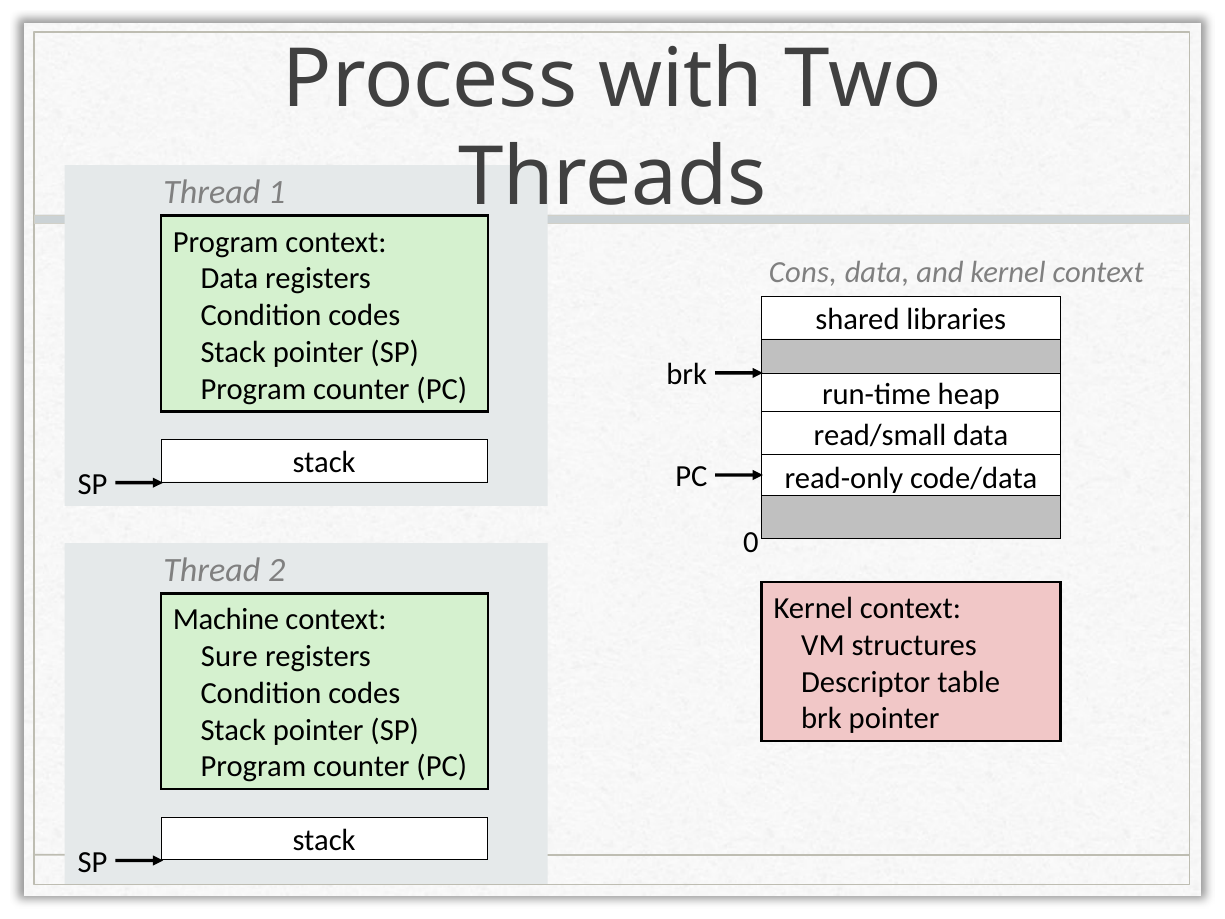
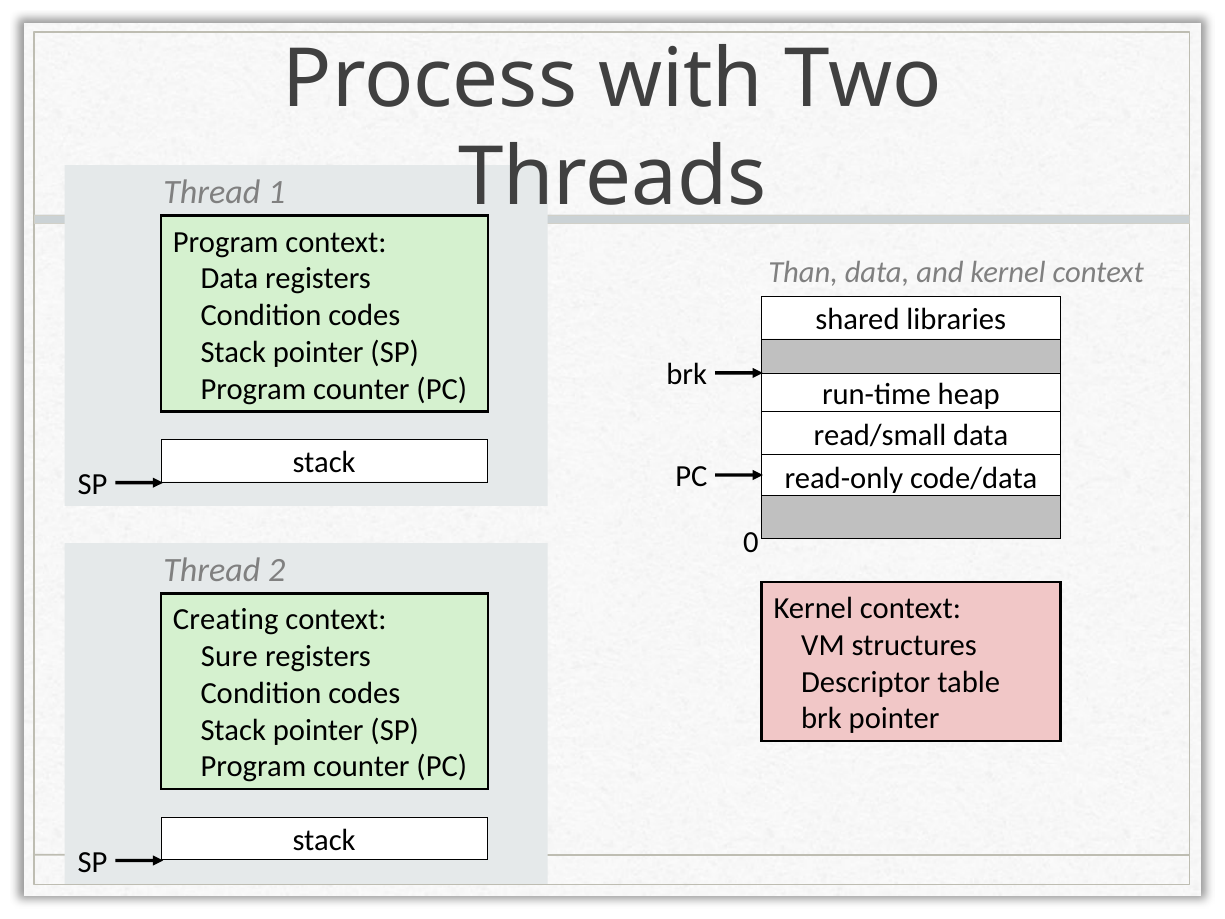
Cons: Cons -> Than (803, 272)
Machine: Machine -> Creating (226, 620)
